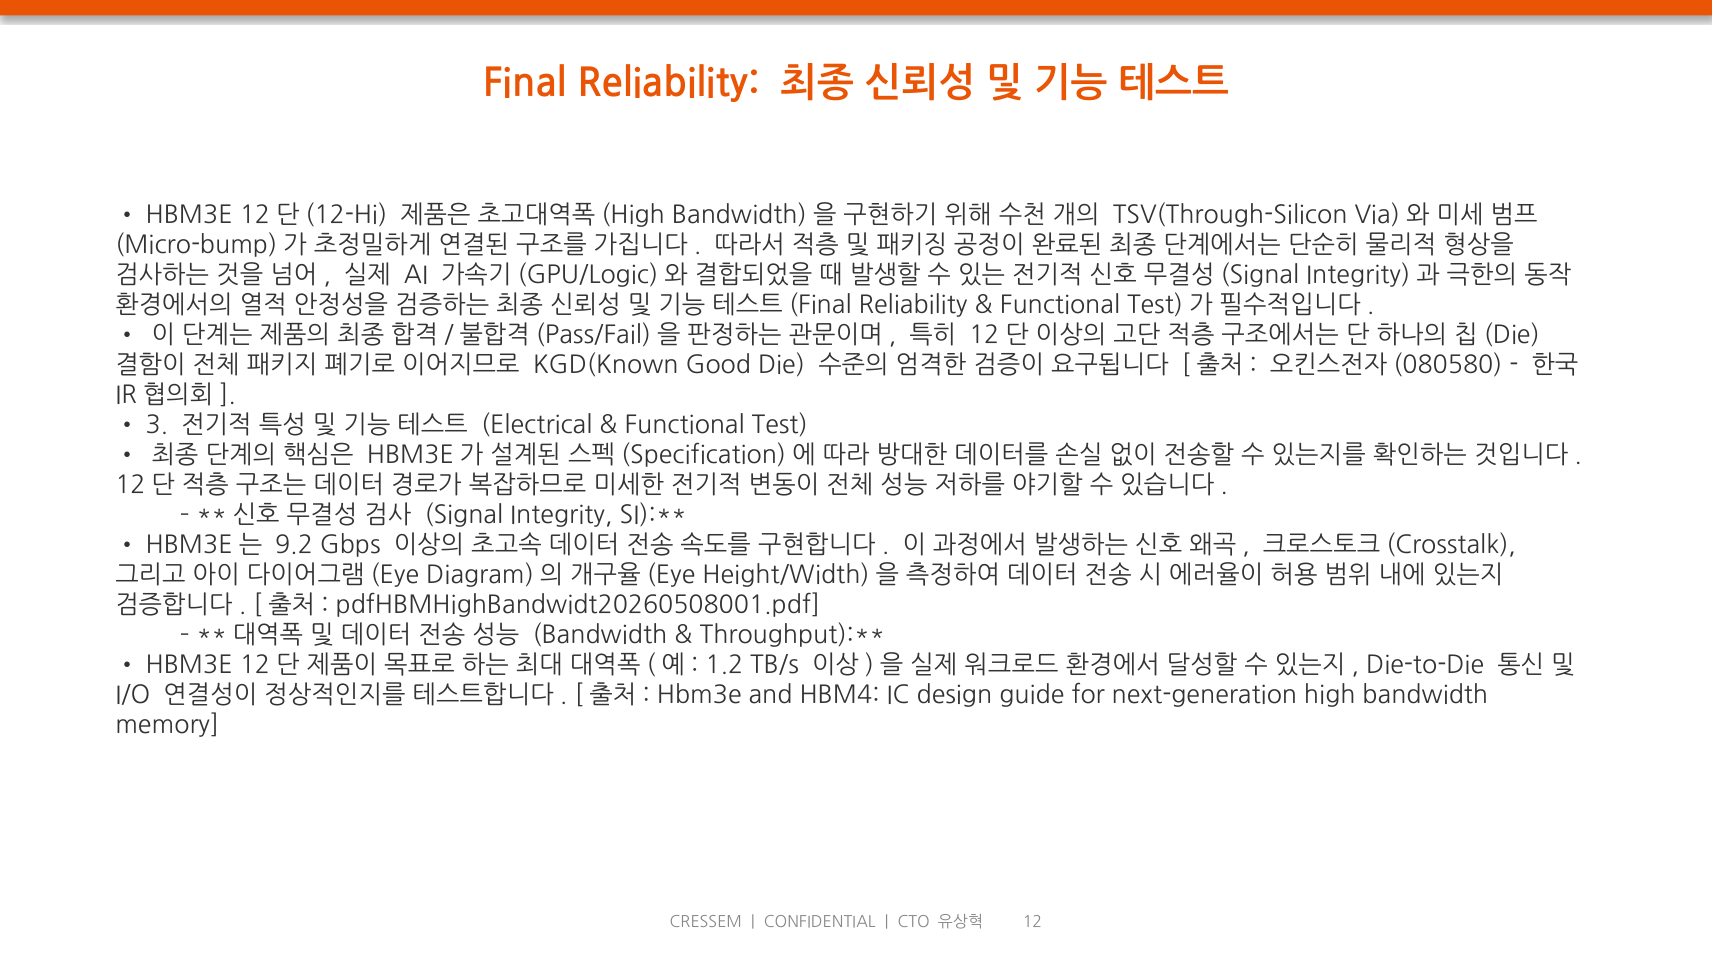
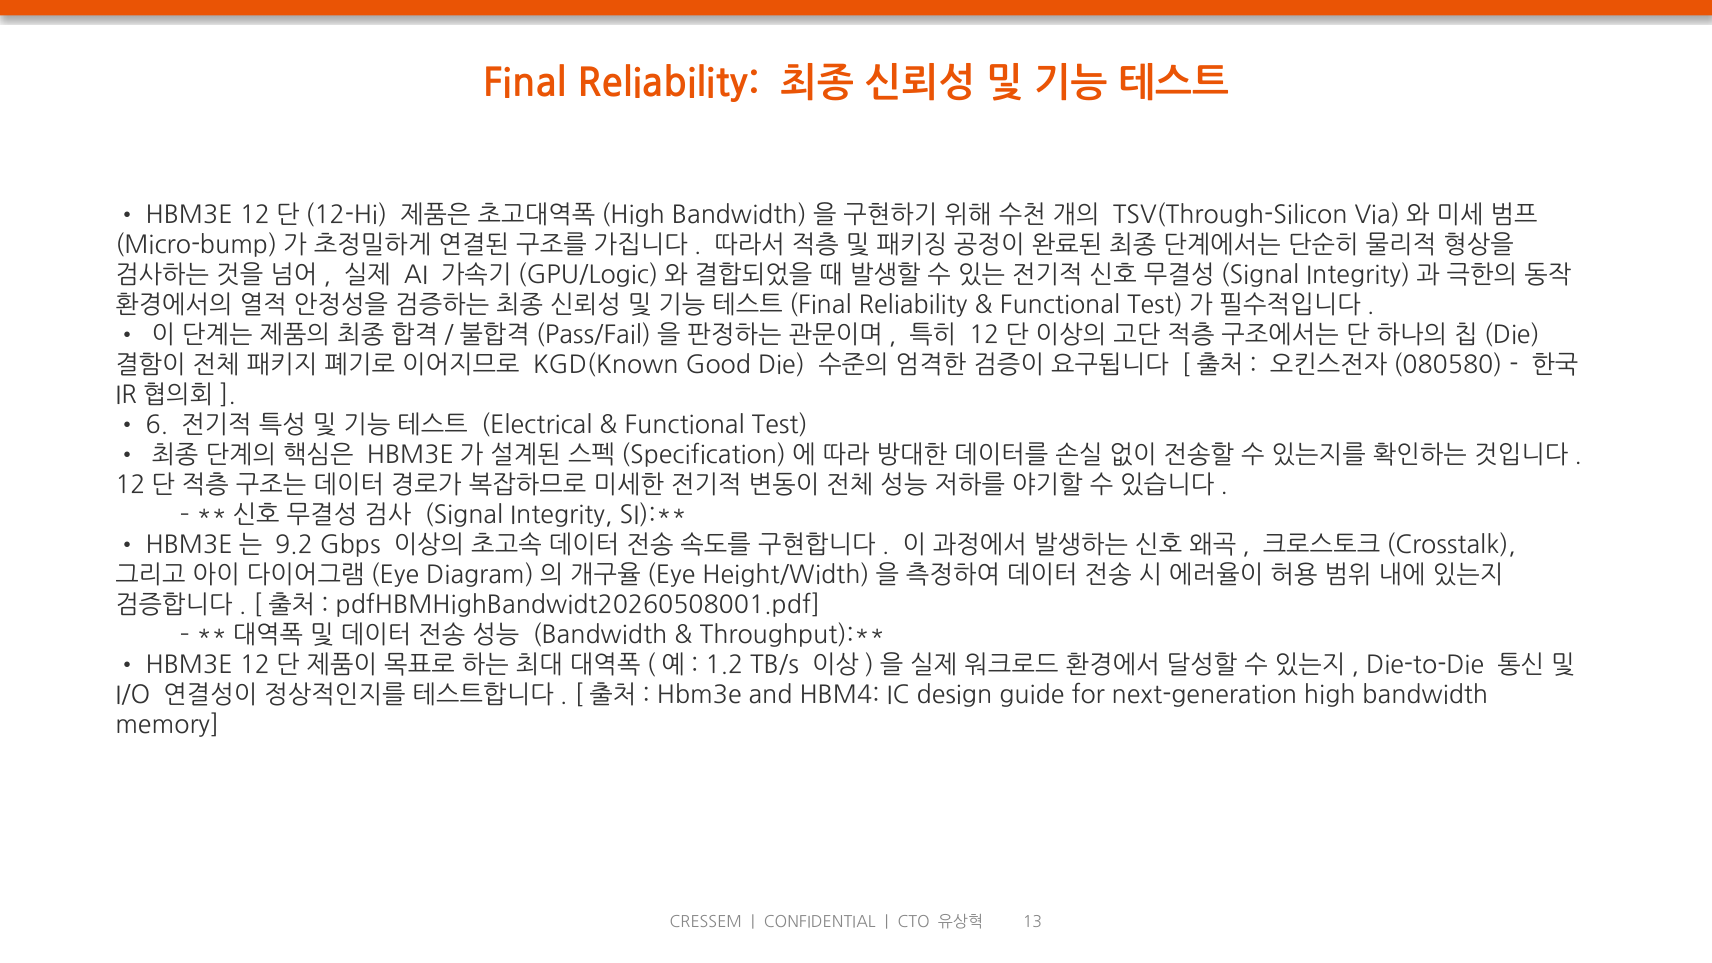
3: 3 -> 6 (157, 425)
12: 12 -> 13 (1032, 922)
